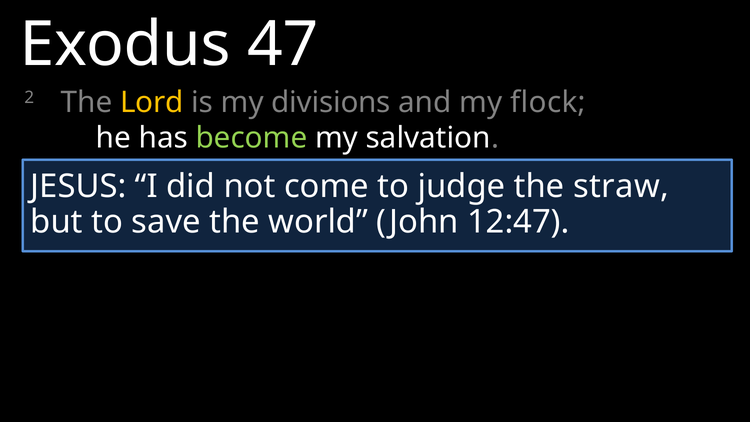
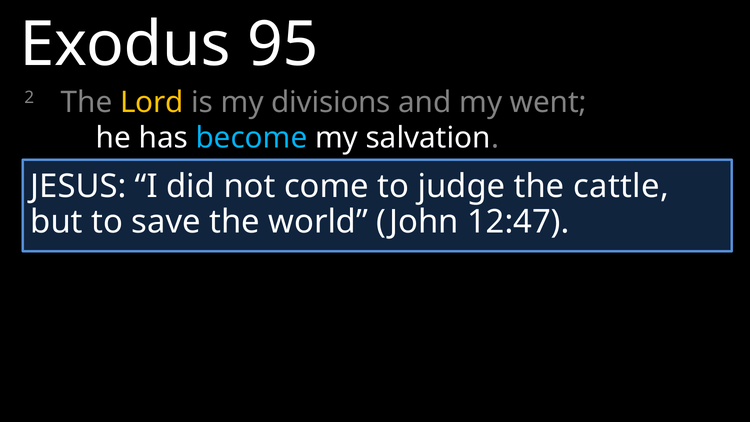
47: 47 -> 95 (283, 45)
flock: flock -> went (548, 102)
become colour: light green -> light blue (252, 138)
straw: straw -> cattle (621, 187)
